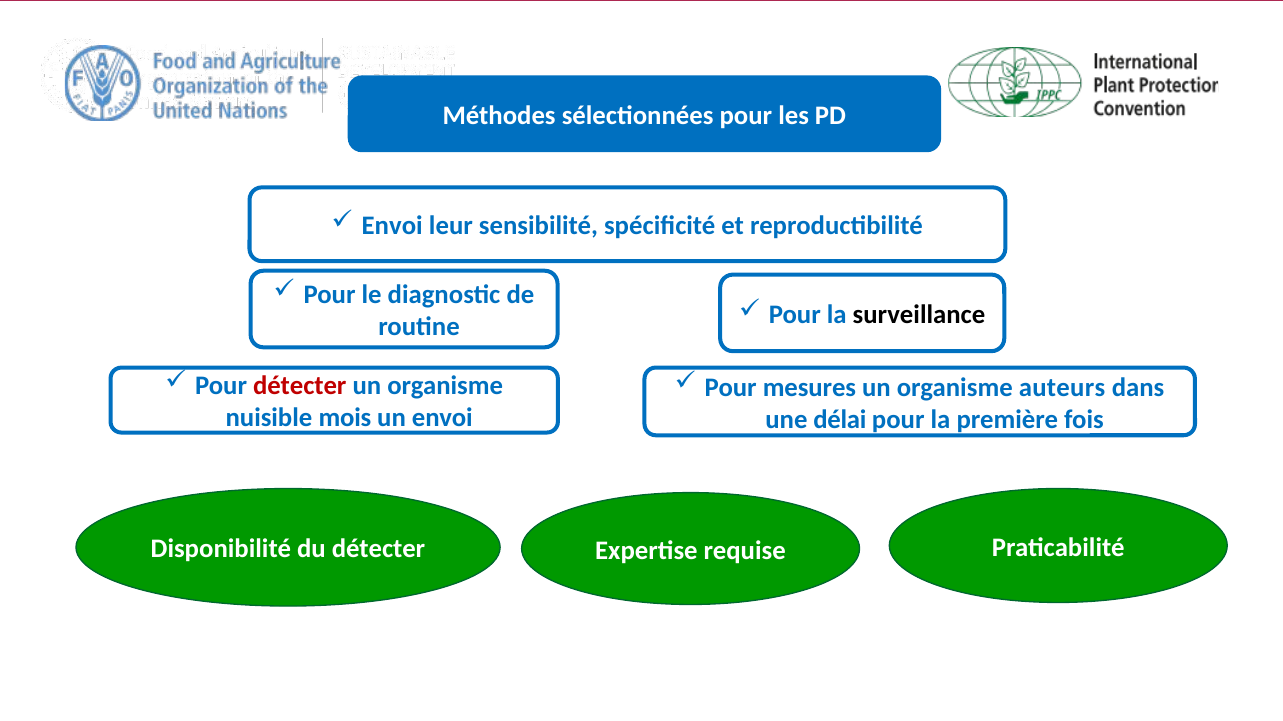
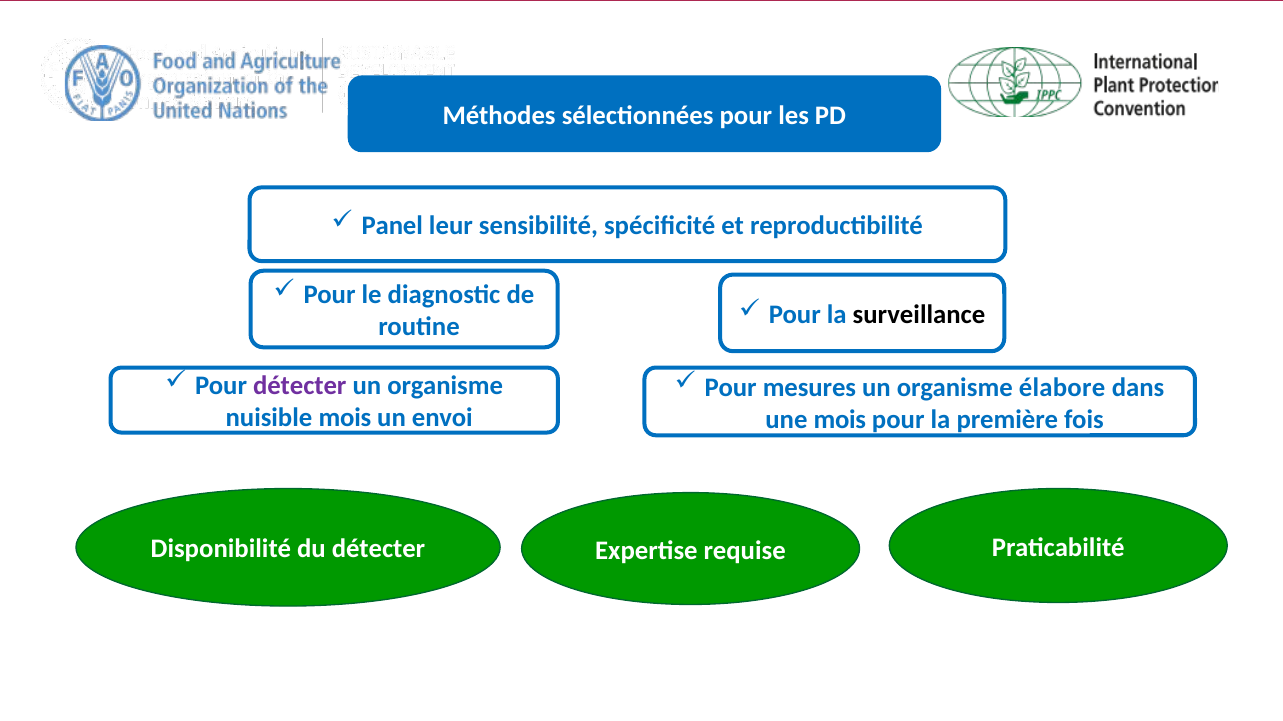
Envoi: Envoi -> Panel (392, 226)
détecter colour: red -> purple (300, 386)
auteurs: auteurs -> élabore (1062, 388)
une délai: délai -> mois (840, 420)
